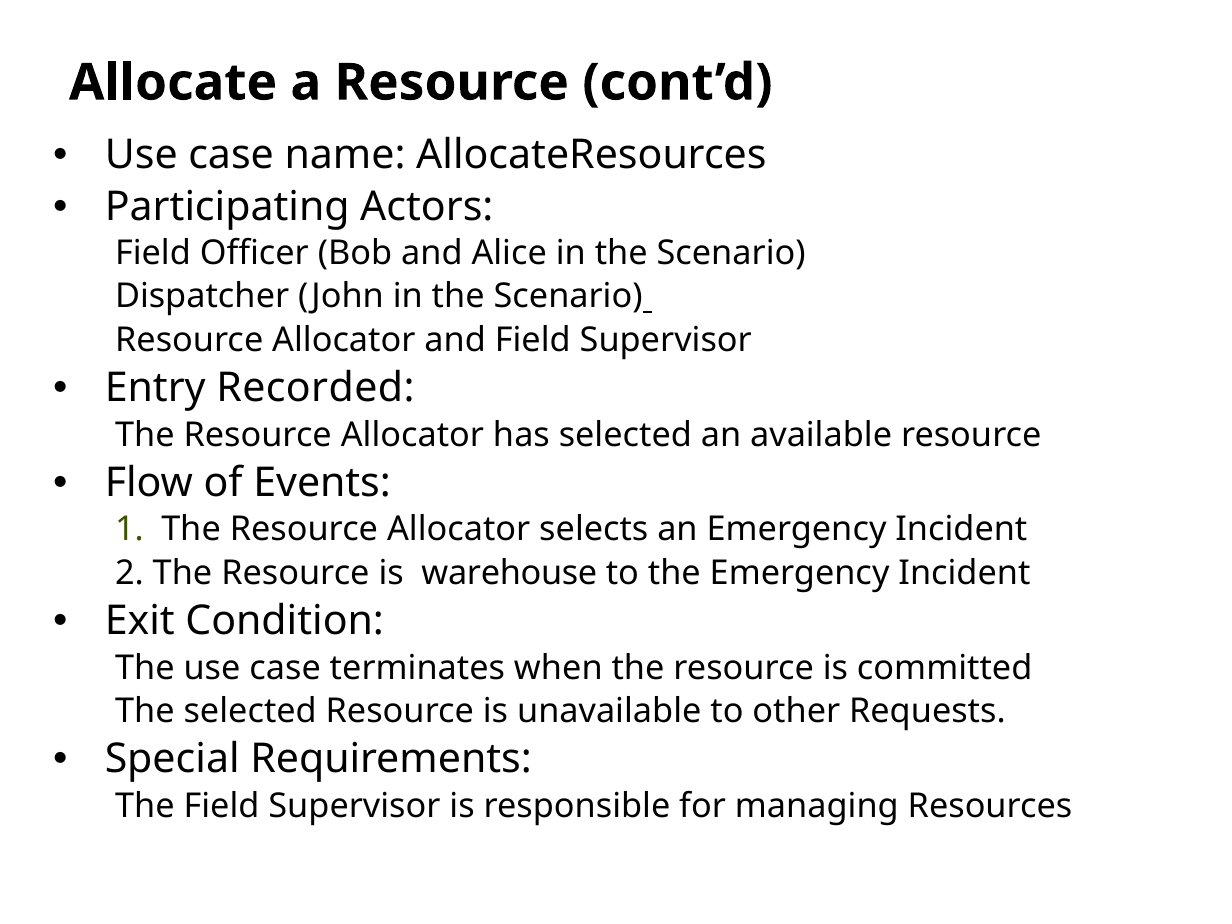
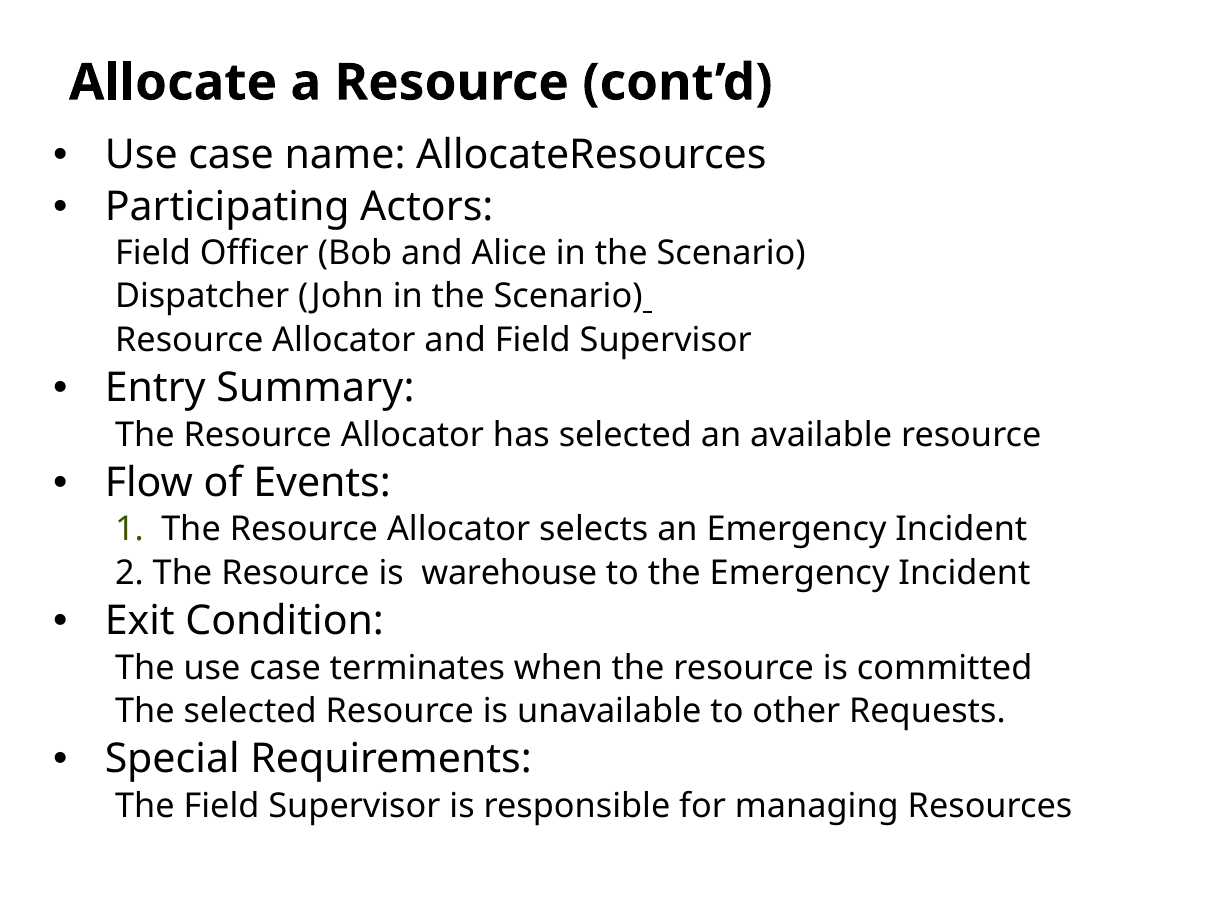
Recorded: Recorded -> Summary (316, 388)
